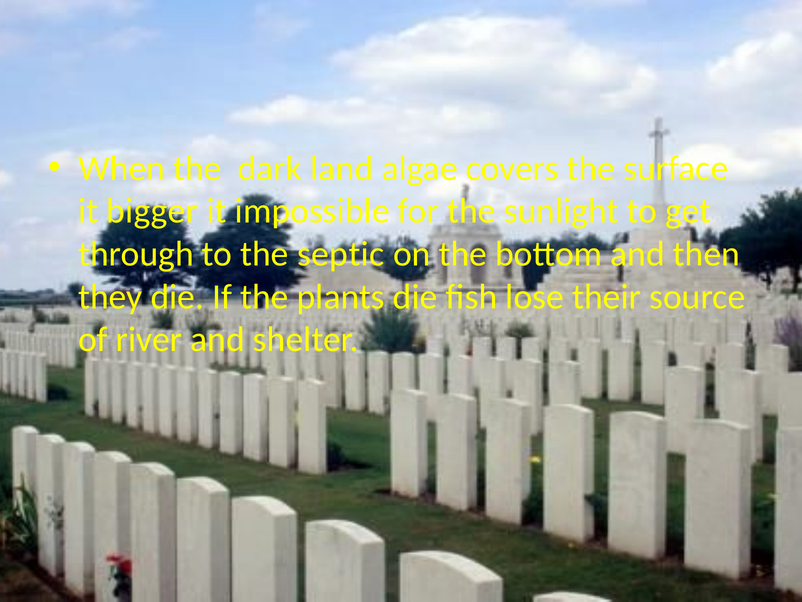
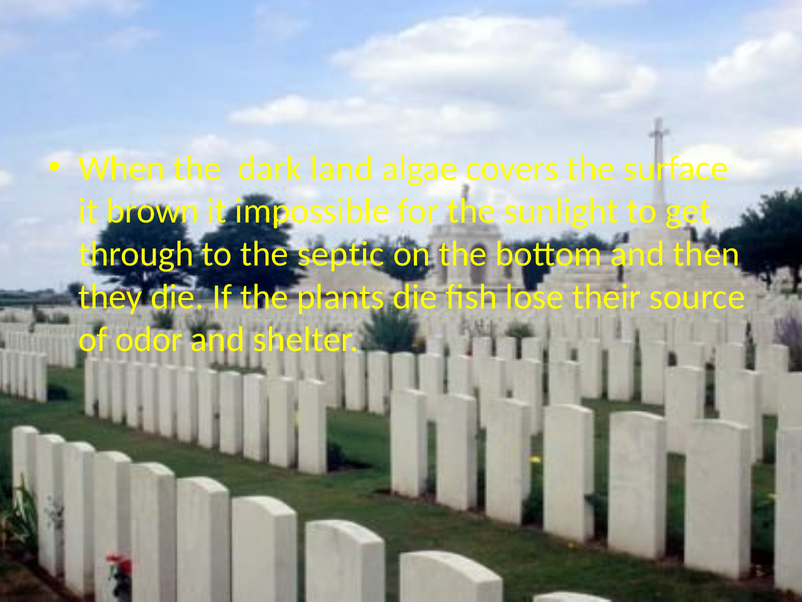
bigger: bigger -> brown (153, 211)
river: river -> odor (149, 339)
